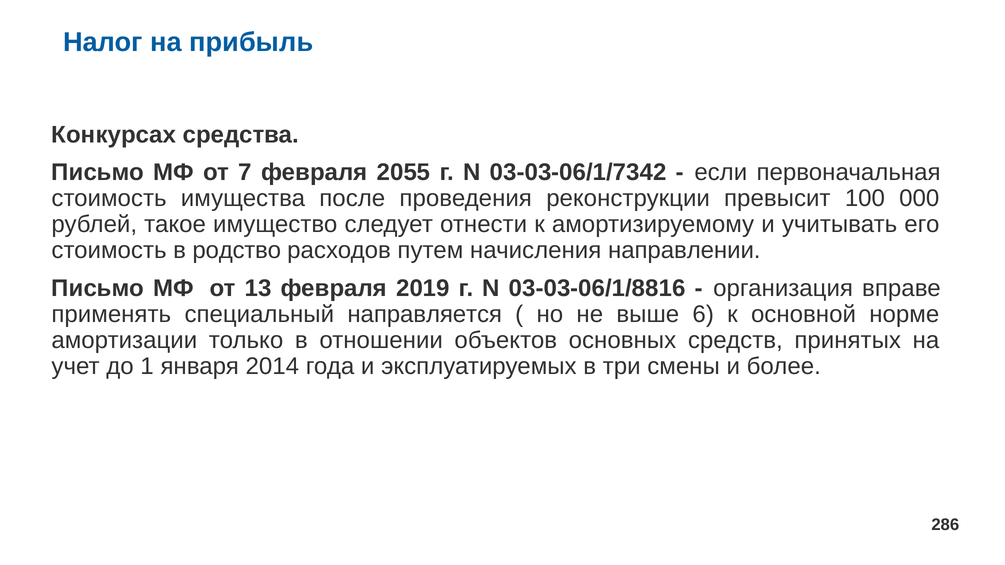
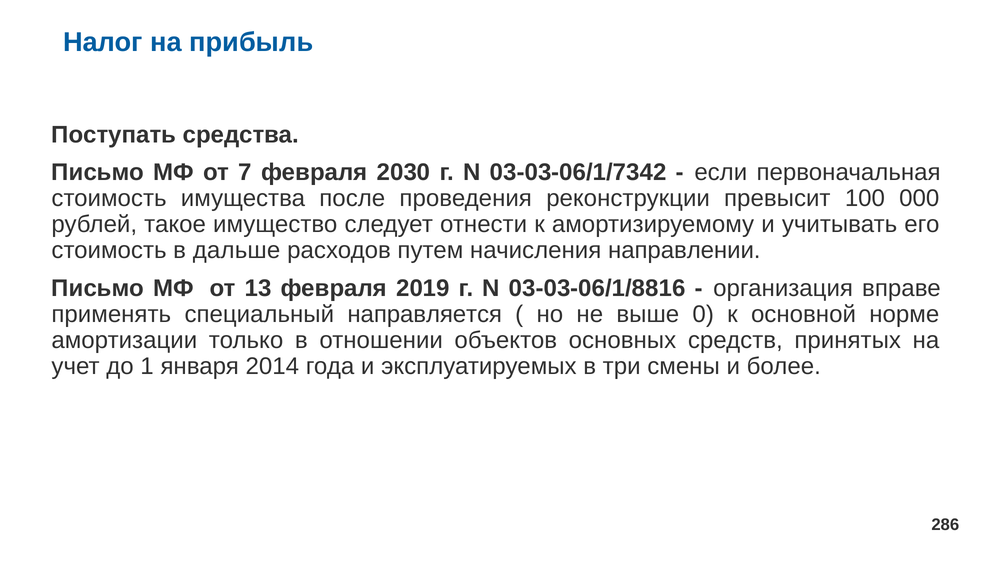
Конкурсах: Конкурсах -> Поступать (114, 135)
2055: 2055 -> 2030 (404, 173)
родство: родство -> дальше (237, 251)
6: 6 -> 0 (703, 314)
